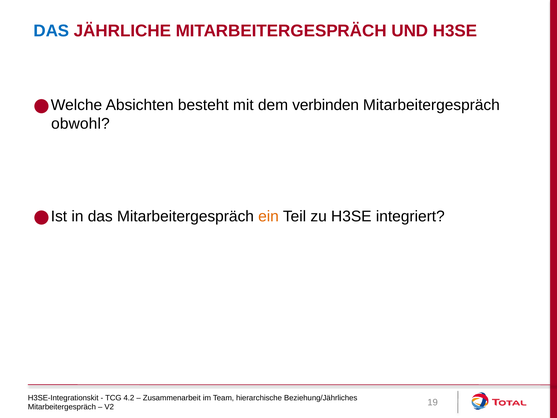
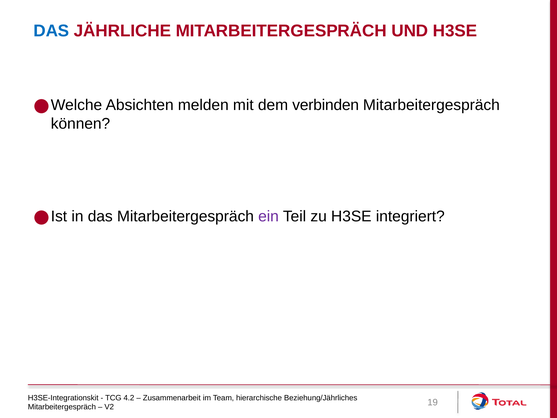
besteht: besteht -> melden (203, 105)
obwohl: obwohl -> können (81, 124)
ein colour: orange -> purple (269, 216)
